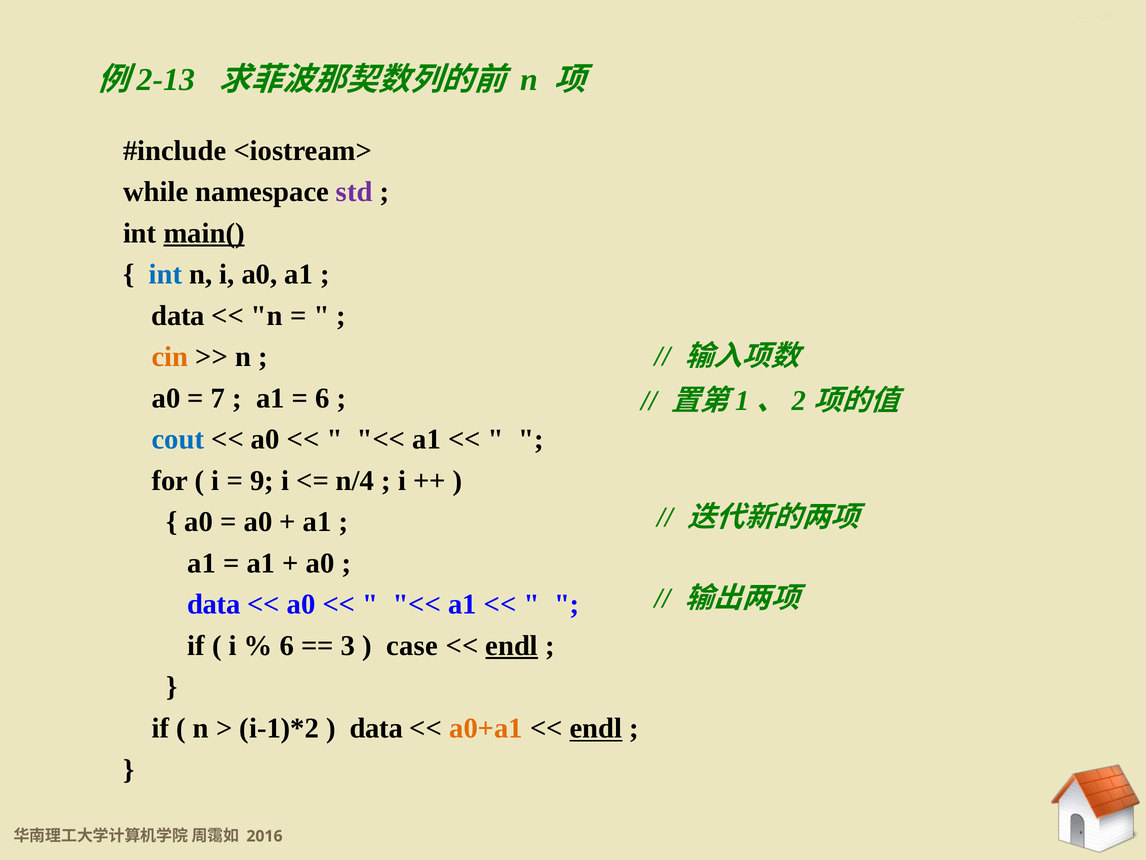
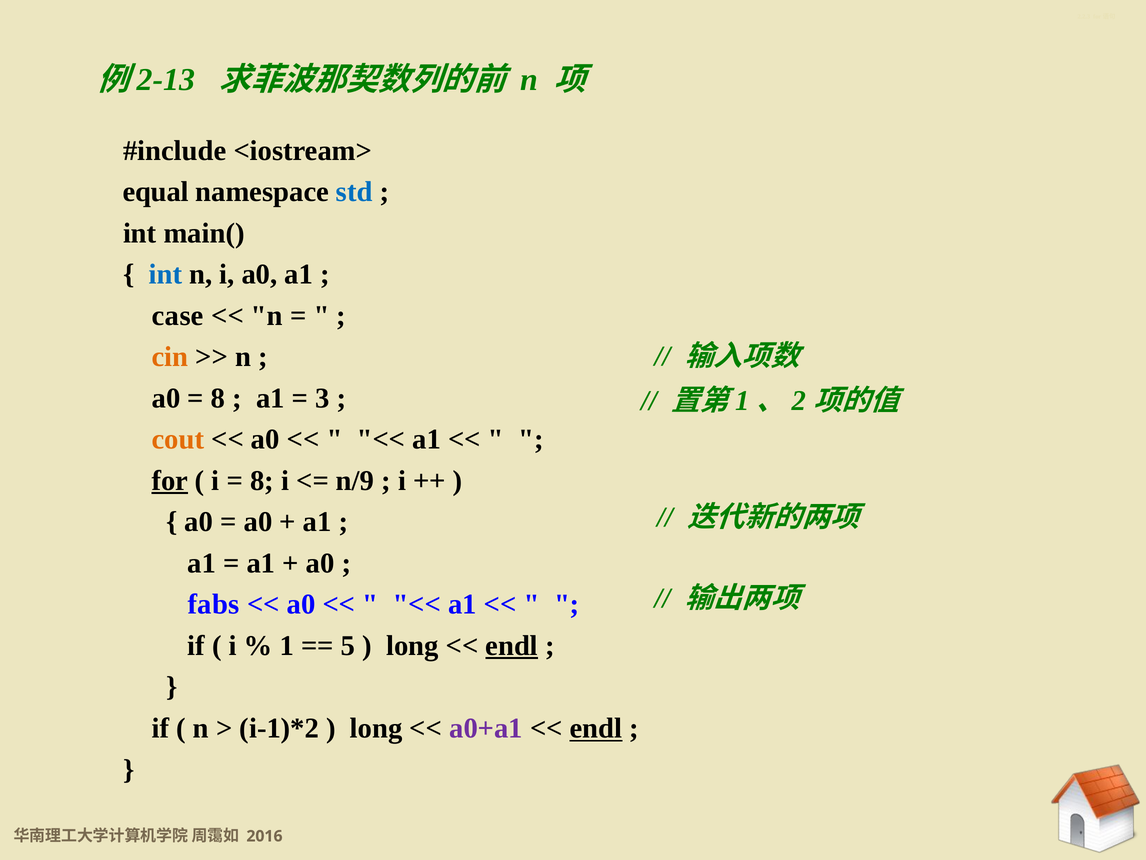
while: while -> equal (156, 192)
std colour: purple -> blue (354, 192)
main( underline: present -> none (204, 233)
data: data -> case (178, 315)
7: 7 -> 8 (218, 398)
6: 6 -> 3 (323, 398)
cout colour: blue -> orange (178, 439)
for underline: none -> present (170, 480)
9: 9 -> 8 (262, 480)
n/4: n/4 -> n/9 (355, 480)
data: data -> fabs (214, 604)
6: 6 -> 1 (287, 645)
3: 3 -> 5 (348, 645)
case: case -> long (412, 645)
data: data -> long (376, 728)
a0+a1 colour: orange -> purple (486, 728)
